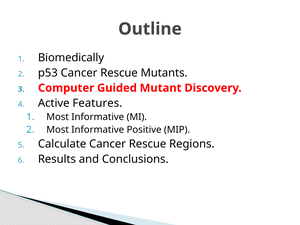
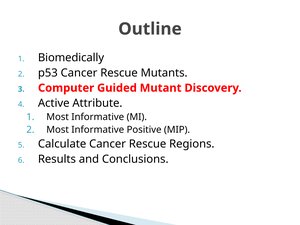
Features: Features -> Attribute (97, 103)
